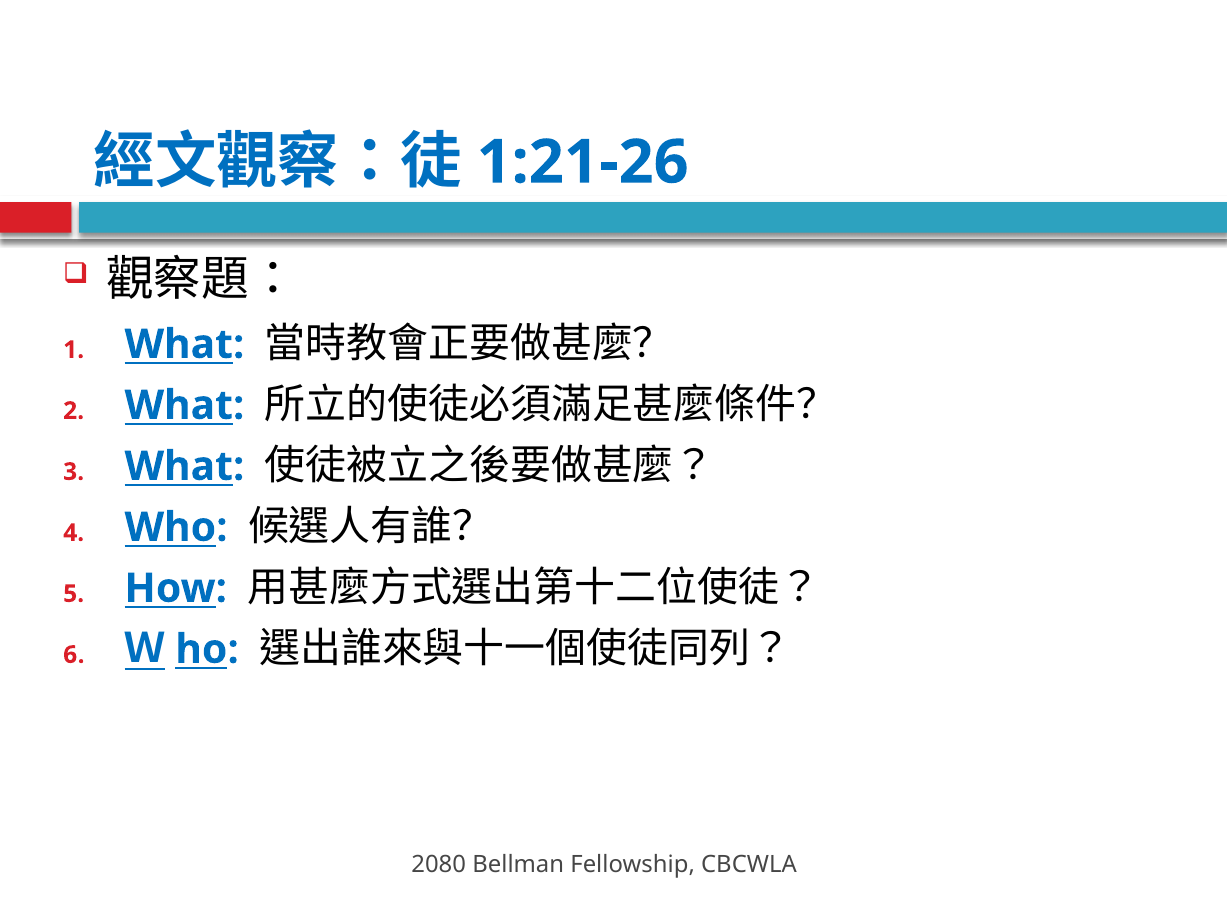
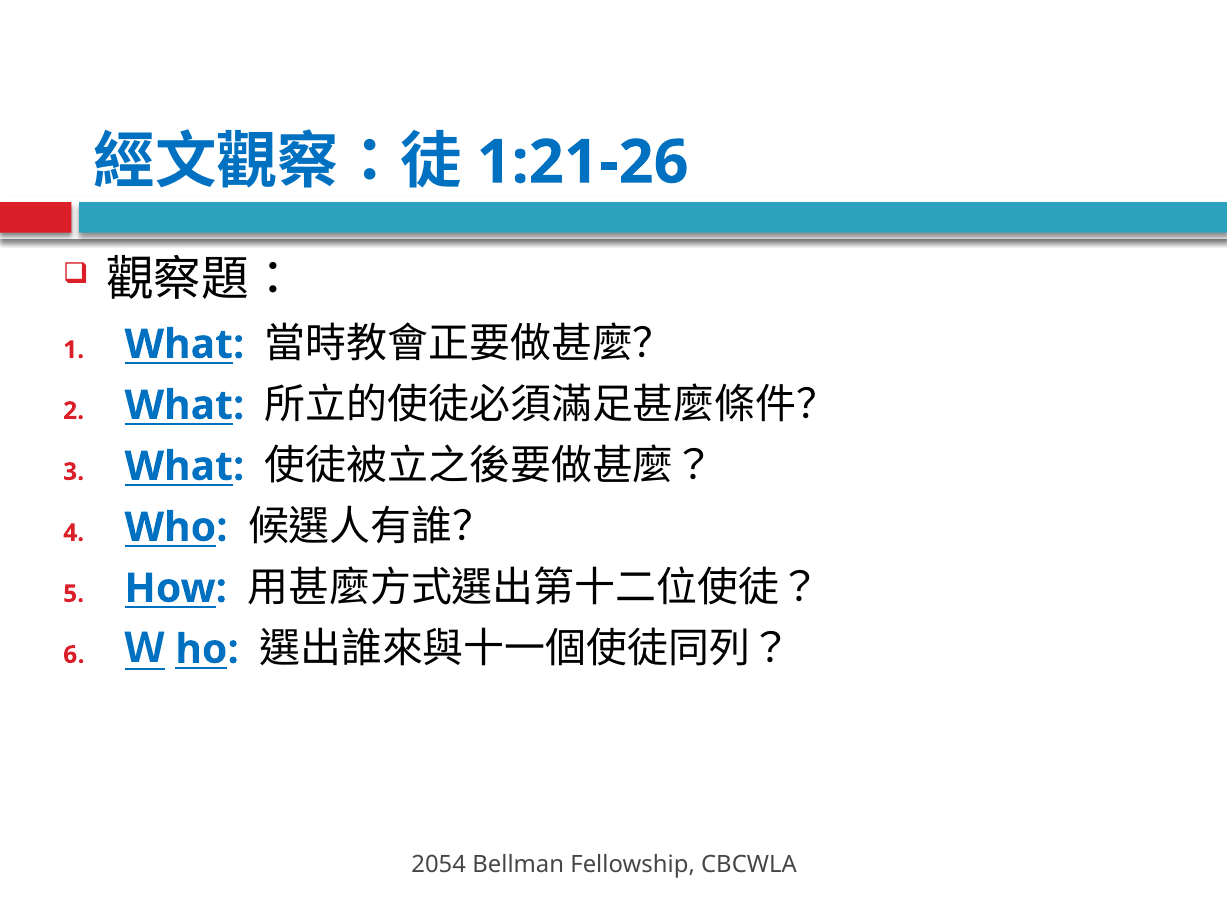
2080: 2080 -> 2054 (439, 865)
